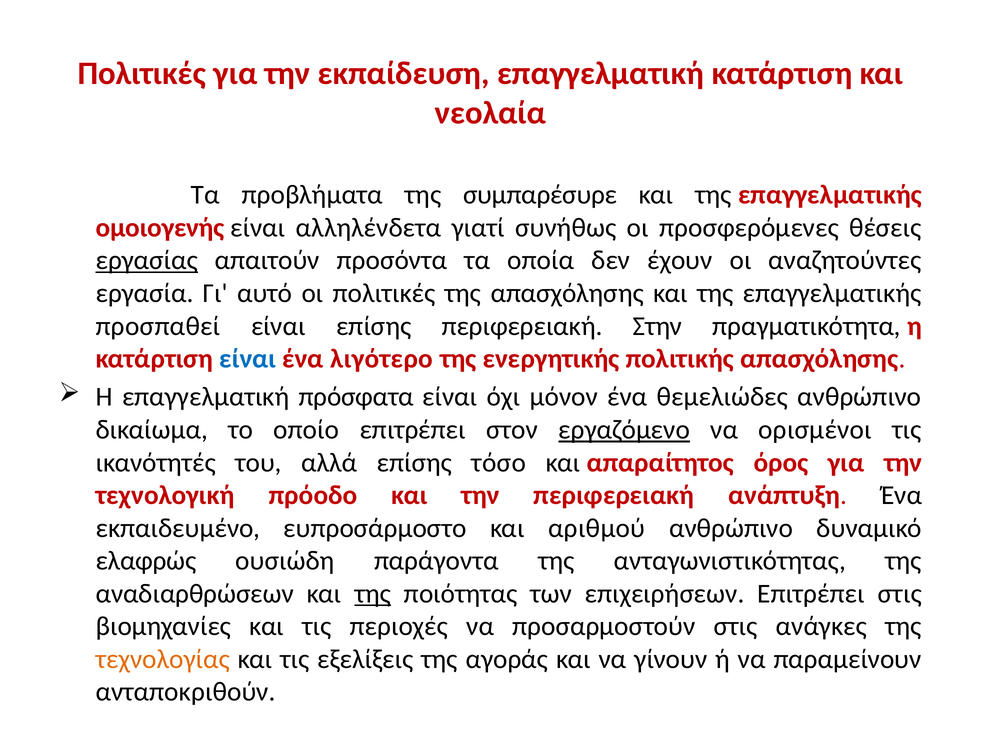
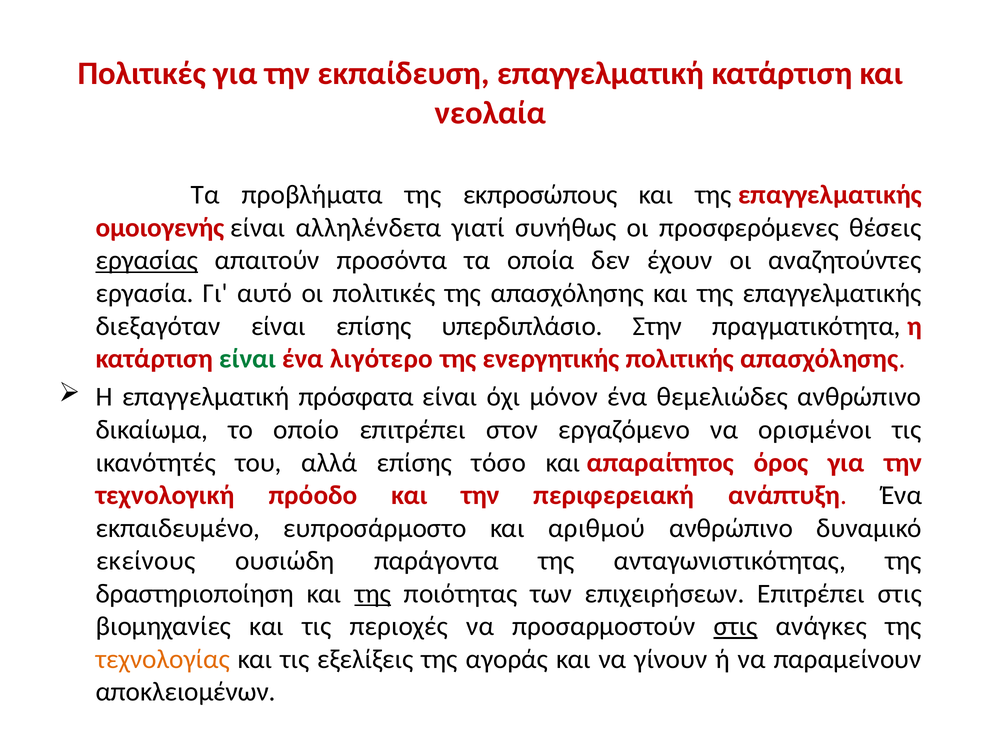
συμπαρέσυρε: συμπαρέσυρε -> εκπροσώπους (540, 195)
προσπαθεί: προσπαθεί -> διεξαγόταν (158, 326)
επίσης περιφερειακή: περιφερειακή -> υπερδιπλάσιο (522, 326)
είναι colour: blue -> green (248, 359)
εργαζόμενο underline: present -> none (624, 430)
ελαφρώς: ελαφρώς -> εκείνους (146, 561)
αναδιαρθρώσεων: αναδιαρθρώσεων -> δραστηριοποίηση (195, 593)
στις underline: none -> present (736, 626)
ανταποκριθούν: ανταποκριθούν -> αποκλειομένων (186, 692)
